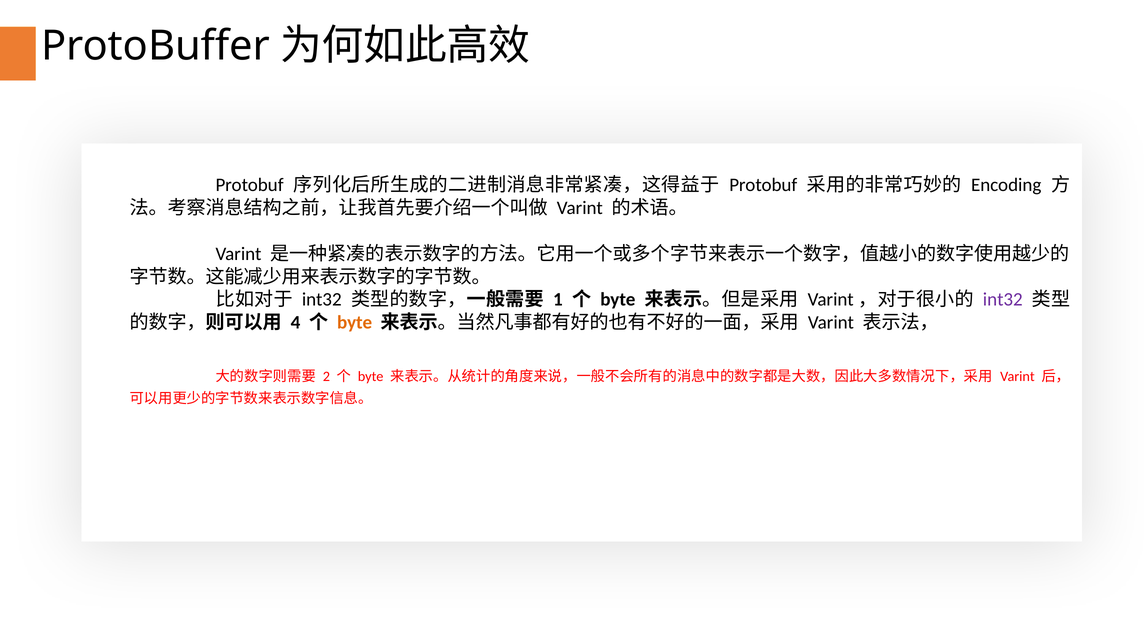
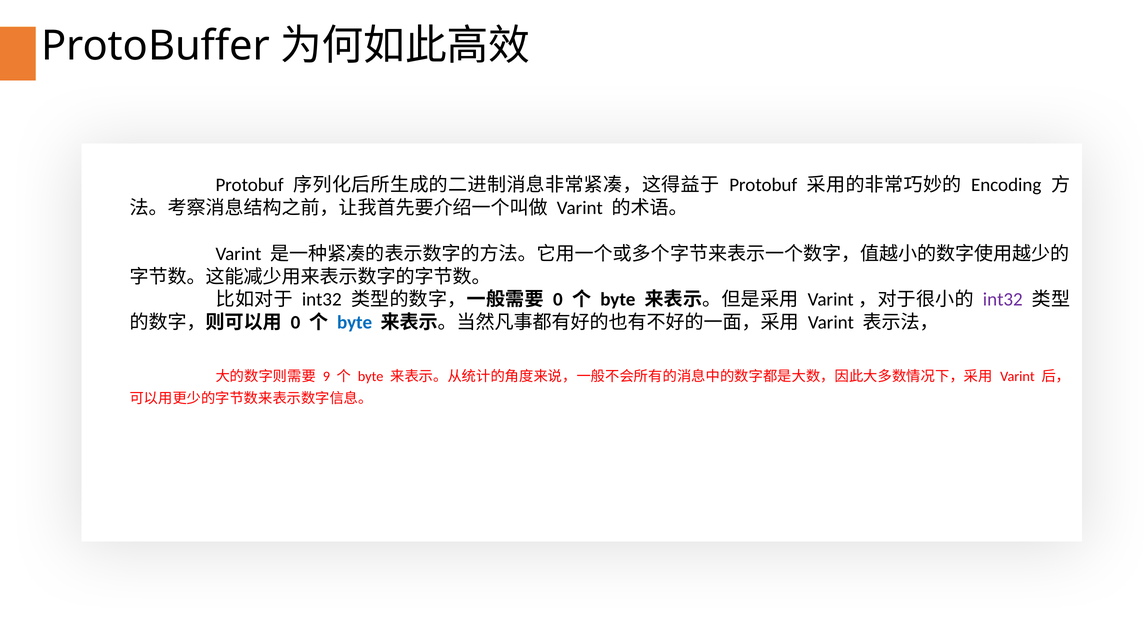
1: 1 -> 0 (558, 299)
4: 4 -> 0 (296, 322)
byte colour: orange -> blue (355, 322)
2: 2 -> 9 (326, 376)
